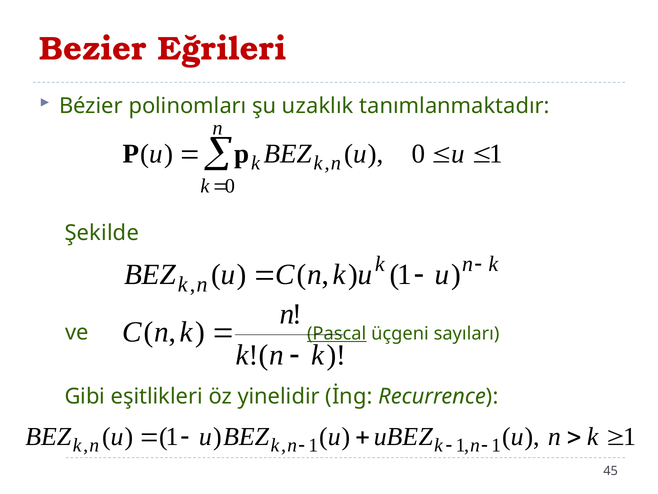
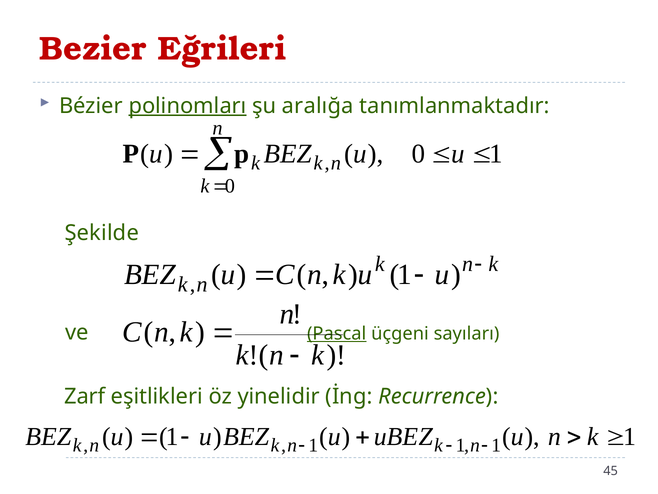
polinomları underline: none -> present (188, 106)
uzaklık: uzaklık -> aralığa (318, 106)
Gibi: Gibi -> Zarf (85, 396)
